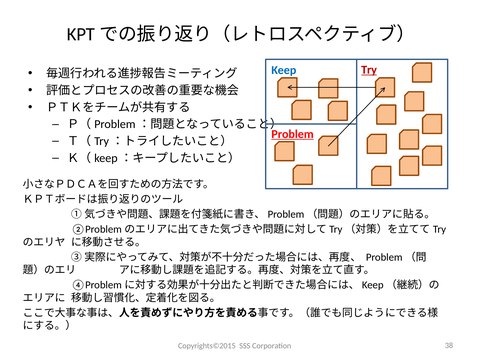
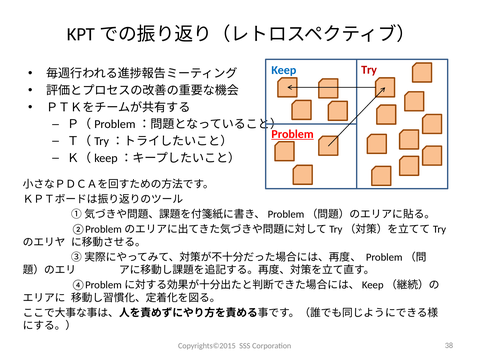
Try underline: present -> none (369, 70)
